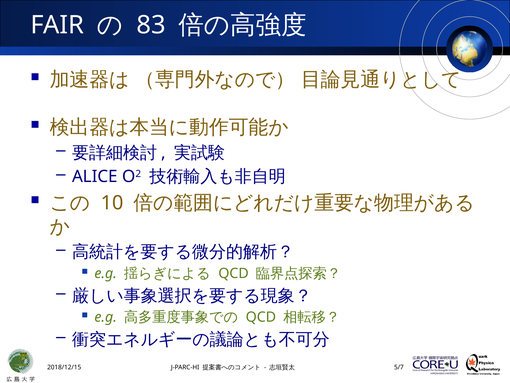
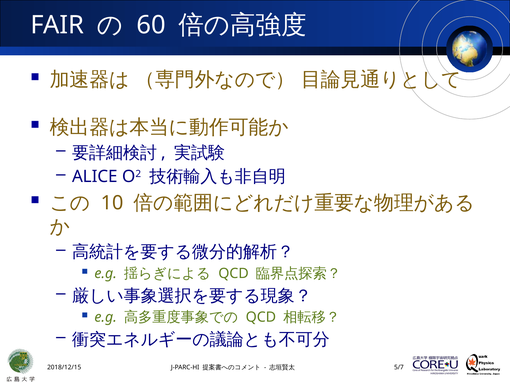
83: 83 -> 60 (151, 25)
